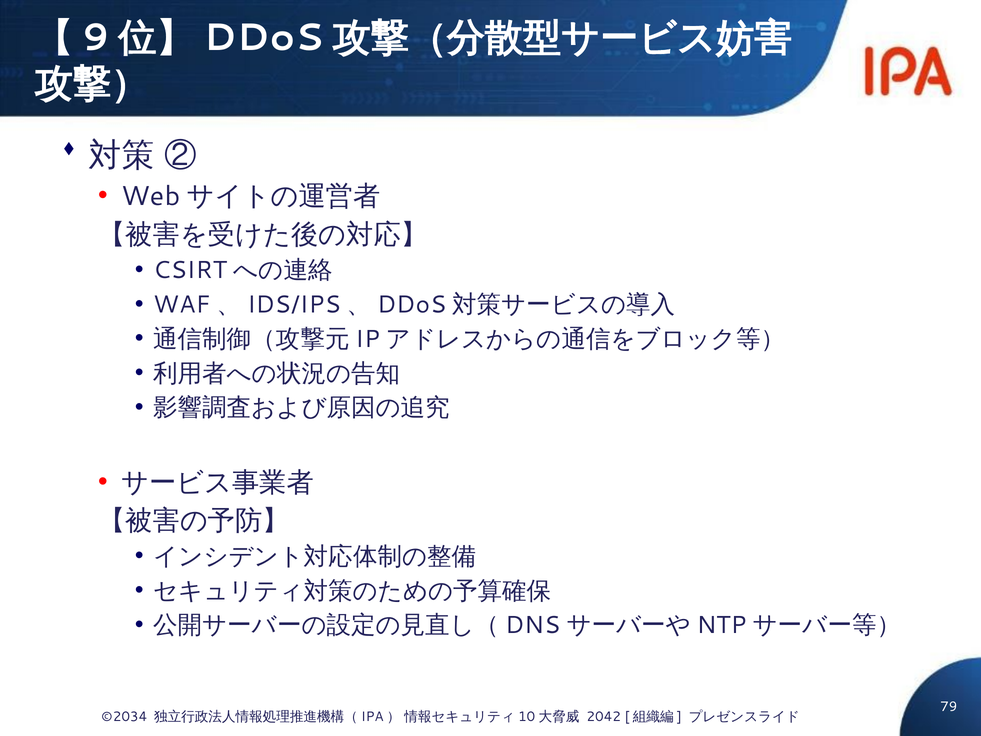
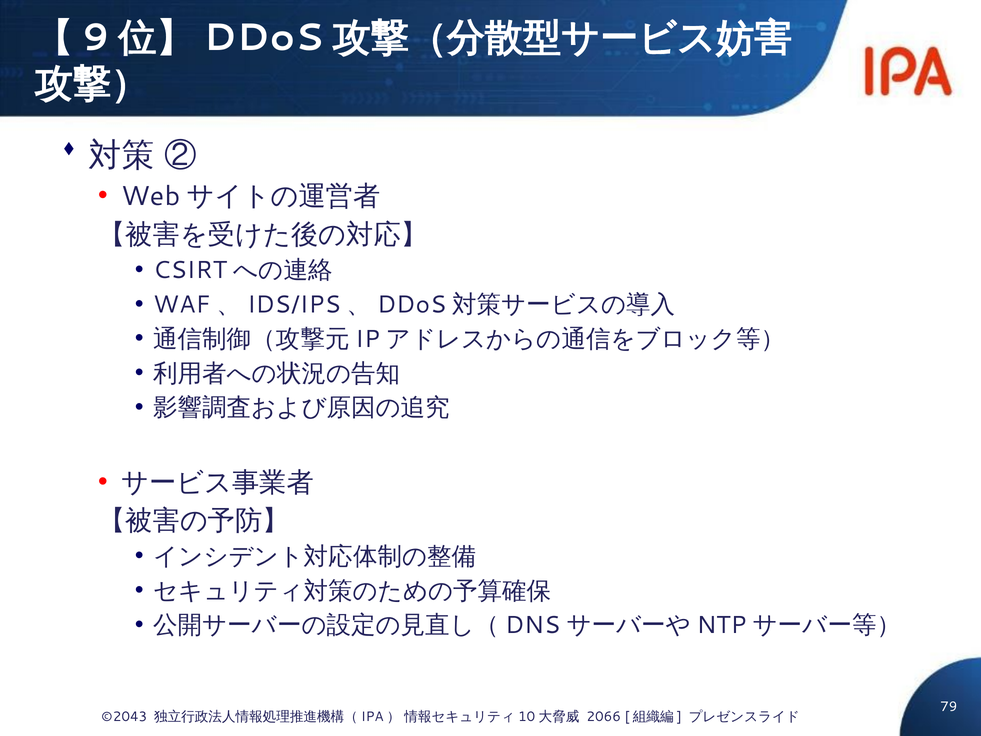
©2034: ©2034 -> ©2043 (124, 717)
2042: 2042 -> 2066 (604, 717)
